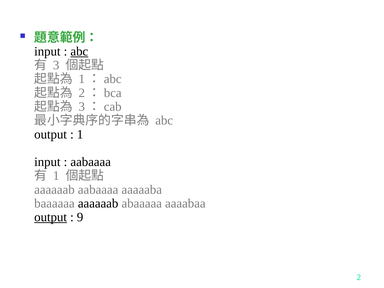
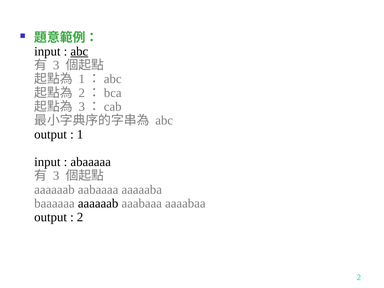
aabaaaa: aabaaaa -> abaaaaa (91, 162)
1: 1 -> 3 (56, 176)
abaaaaa: abaaaaa -> aaabaaa (142, 203)
output underline: present -> none (51, 217)
9: 9 -> 2 (80, 217)
